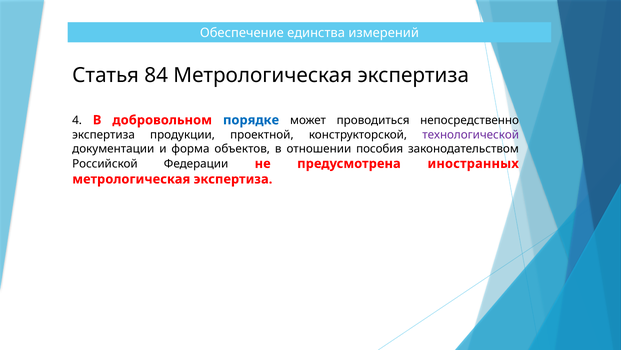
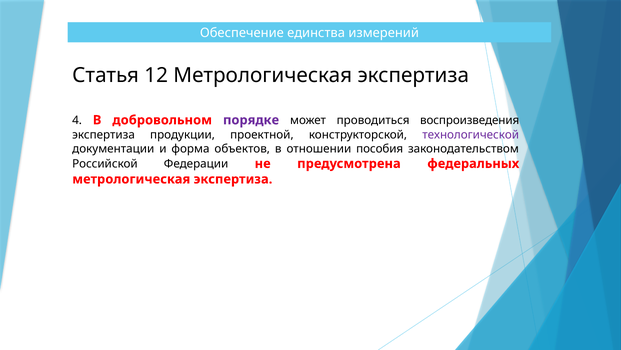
84: 84 -> 12 (156, 75)
порядке colour: blue -> purple (251, 120)
непосредственно: непосредственно -> воспроизведения (470, 120)
иностранных: иностранных -> федеральных (473, 163)
